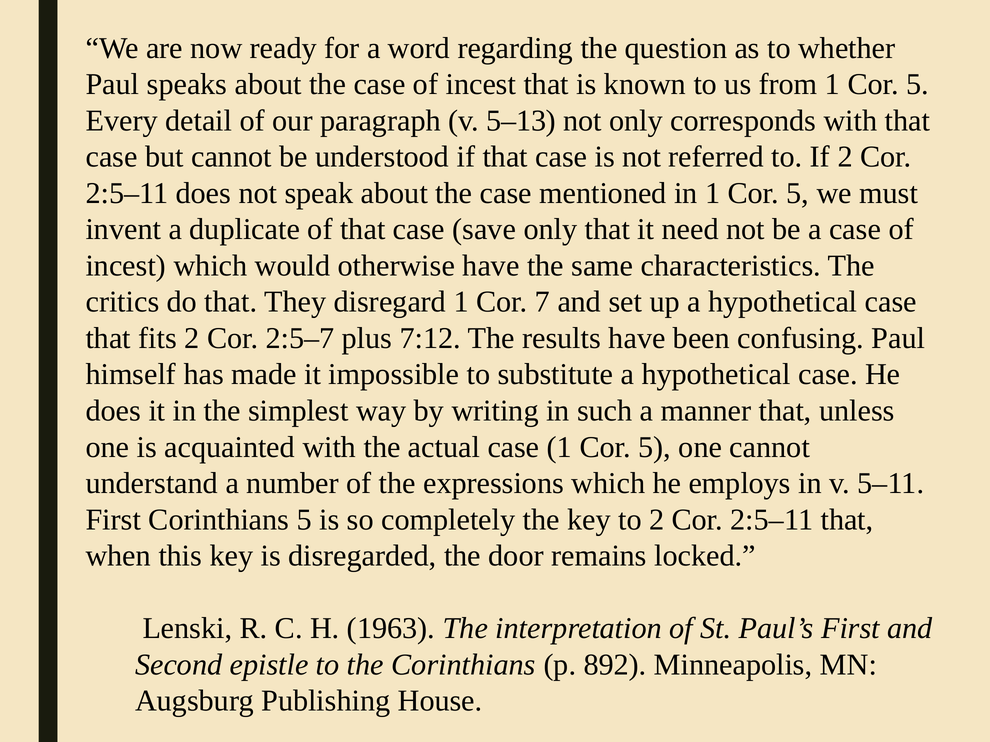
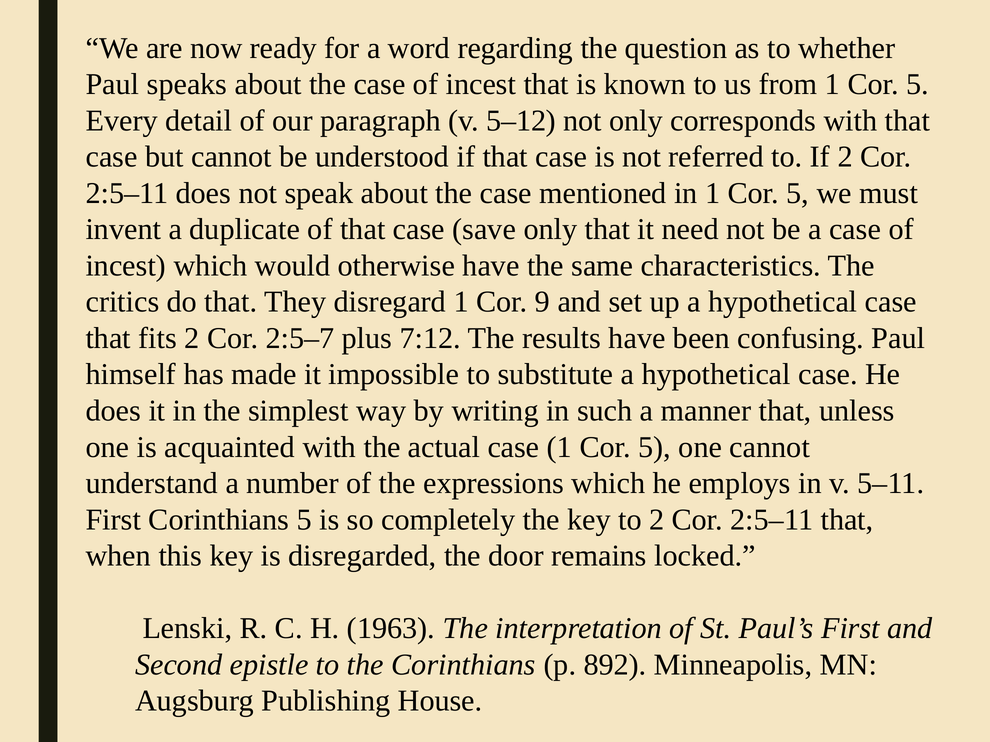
5–13: 5–13 -> 5–12 (521, 121)
7: 7 -> 9 (542, 302)
